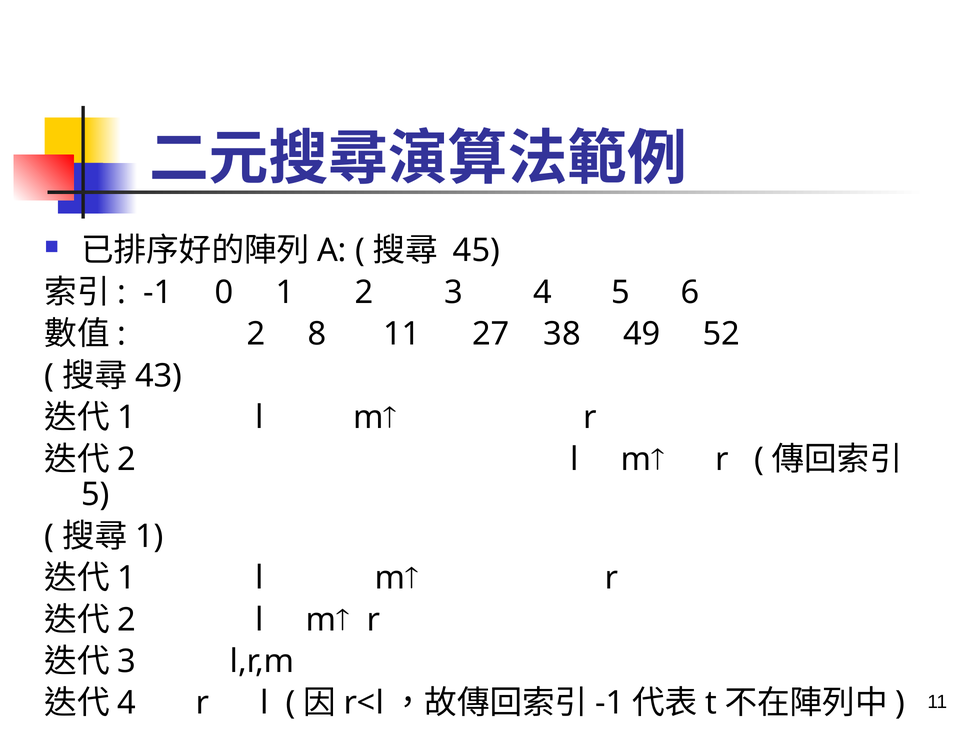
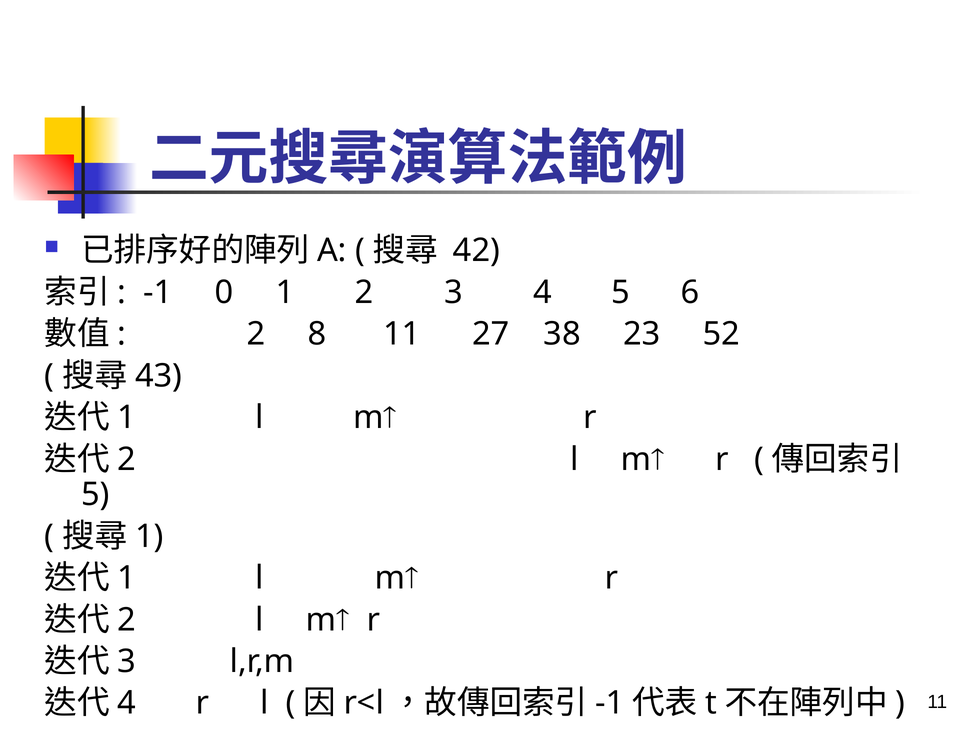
45: 45 -> 42 (476, 251)
49: 49 -> 23 (642, 334)
